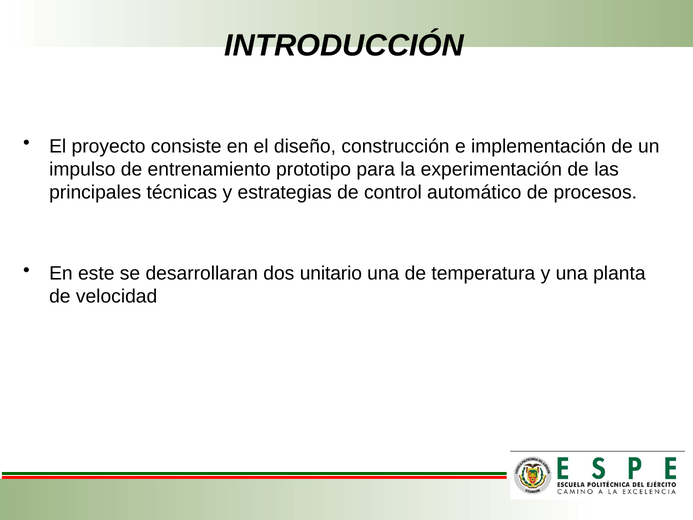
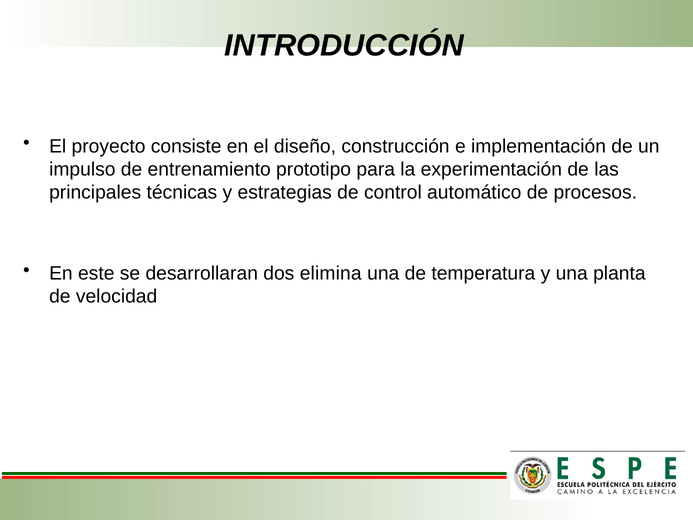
unitario: unitario -> elimina (331, 273)
